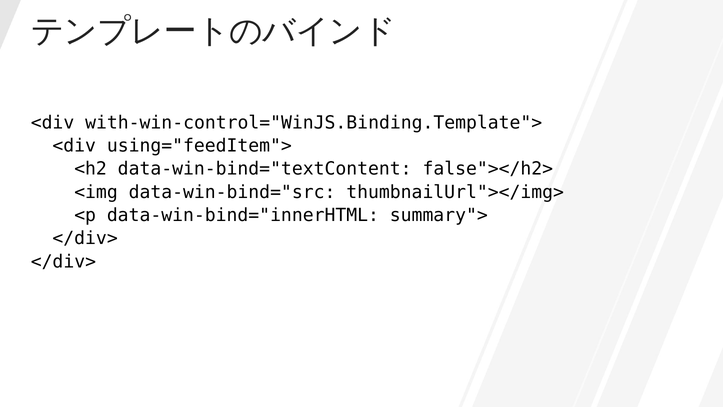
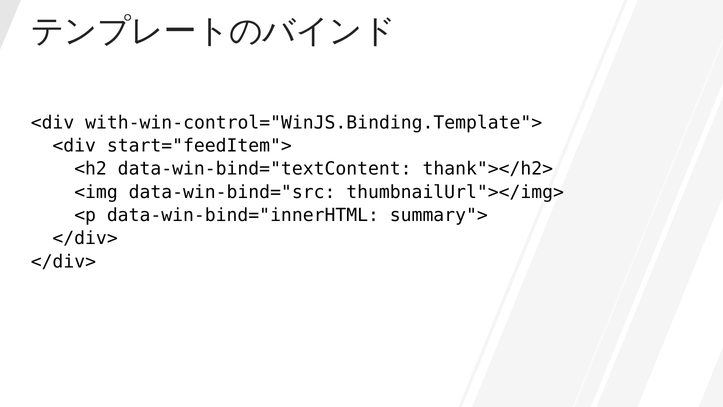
using="feedItem">: using="feedItem"> -> start="feedItem"> (199, 146)
false"></h2>: false"></h2> -> thank"></h2> (488, 169)
